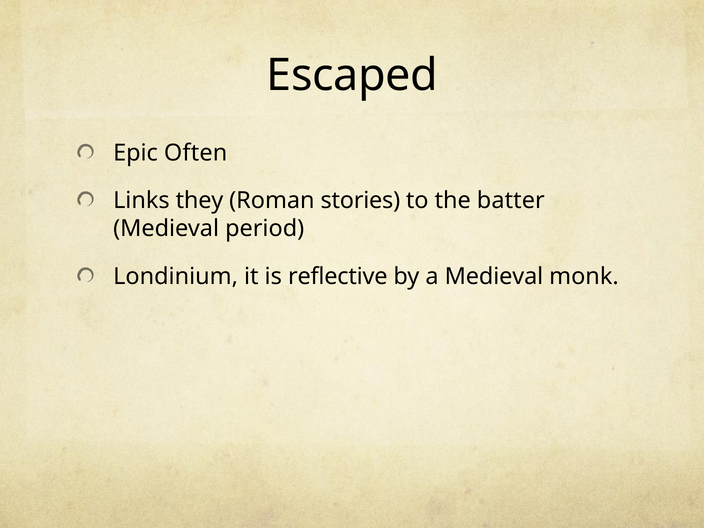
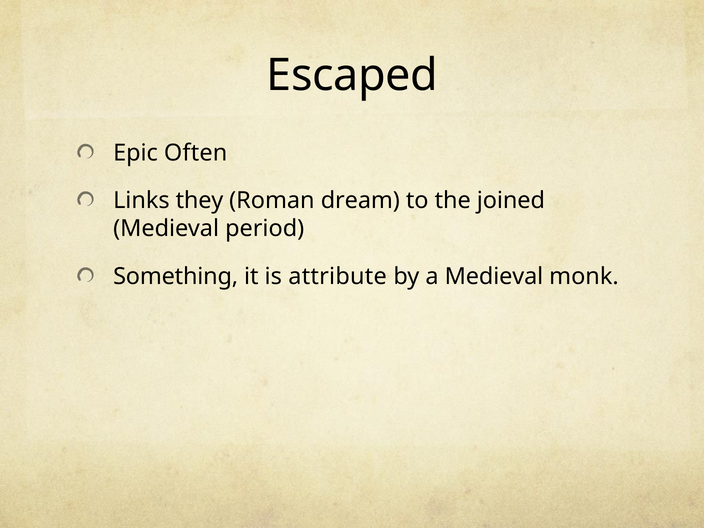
stories: stories -> dream (360, 201)
batter: batter -> joined (511, 201)
Londinium: Londinium -> Something (176, 276)
reflective: reflective -> attribute (338, 276)
